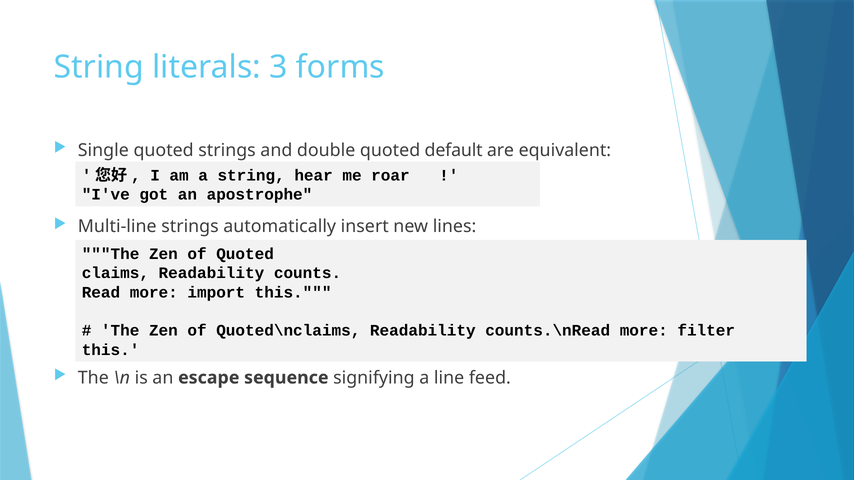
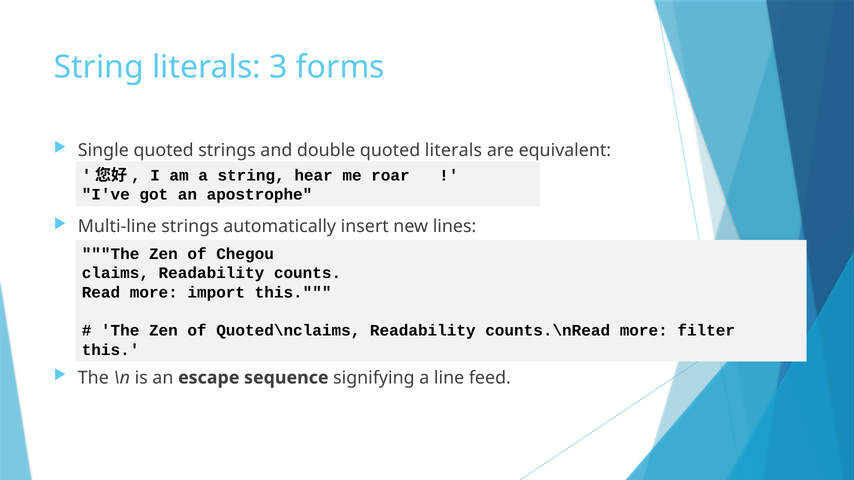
quoted default: default -> literals (453, 150)
of Quoted: Quoted -> Chegou (245, 254)
